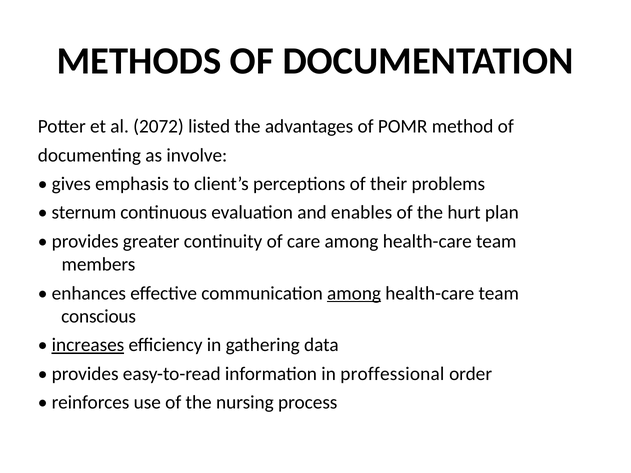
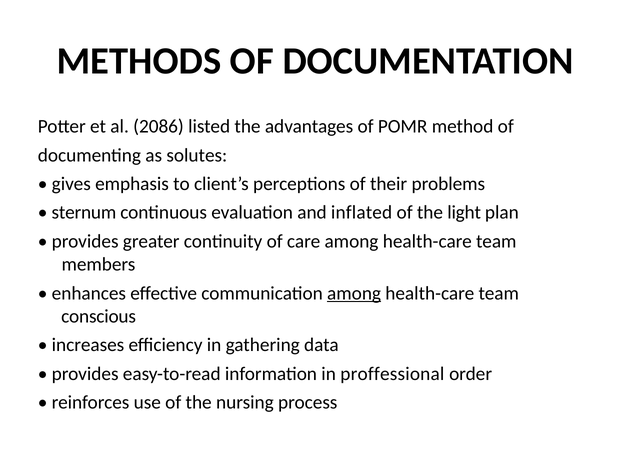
2072: 2072 -> 2086 (159, 126)
involve: involve -> solutes (197, 155)
enables: enables -> inflated (362, 213)
hurt: hurt -> light (464, 213)
increases underline: present -> none (88, 345)
